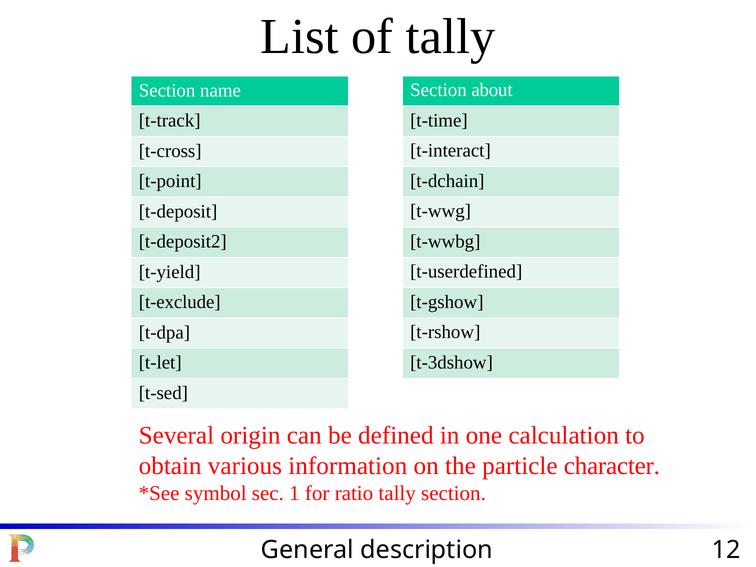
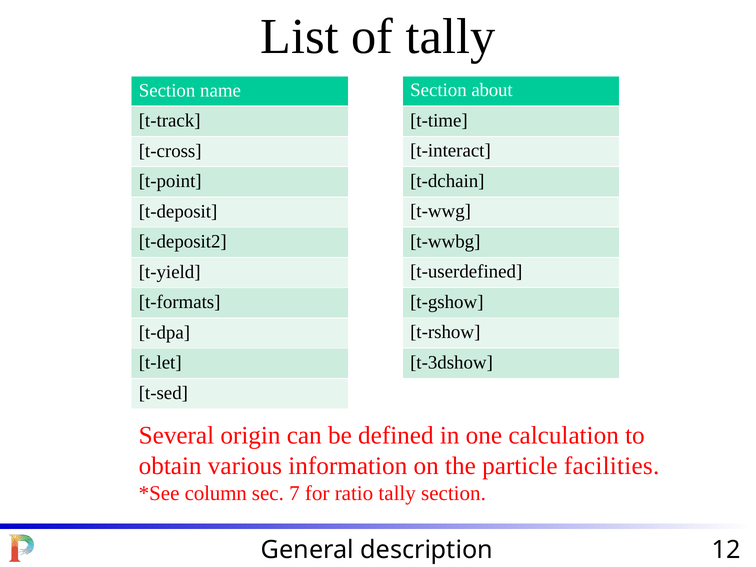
t-exclude: t-exclude -> t-formats (180, 302)
character: character -> facilities (612, 466)
symbol: symbol -> column (216, 493)
1: 1 -> 7 (294, 493)
